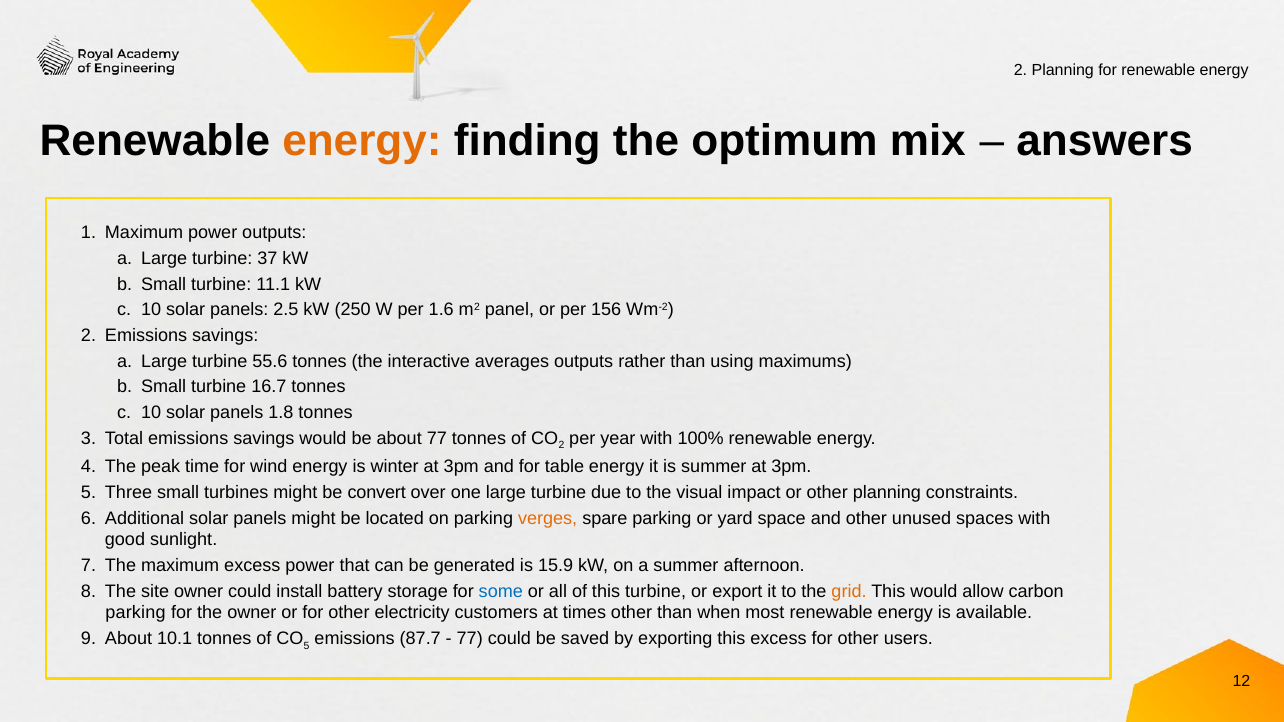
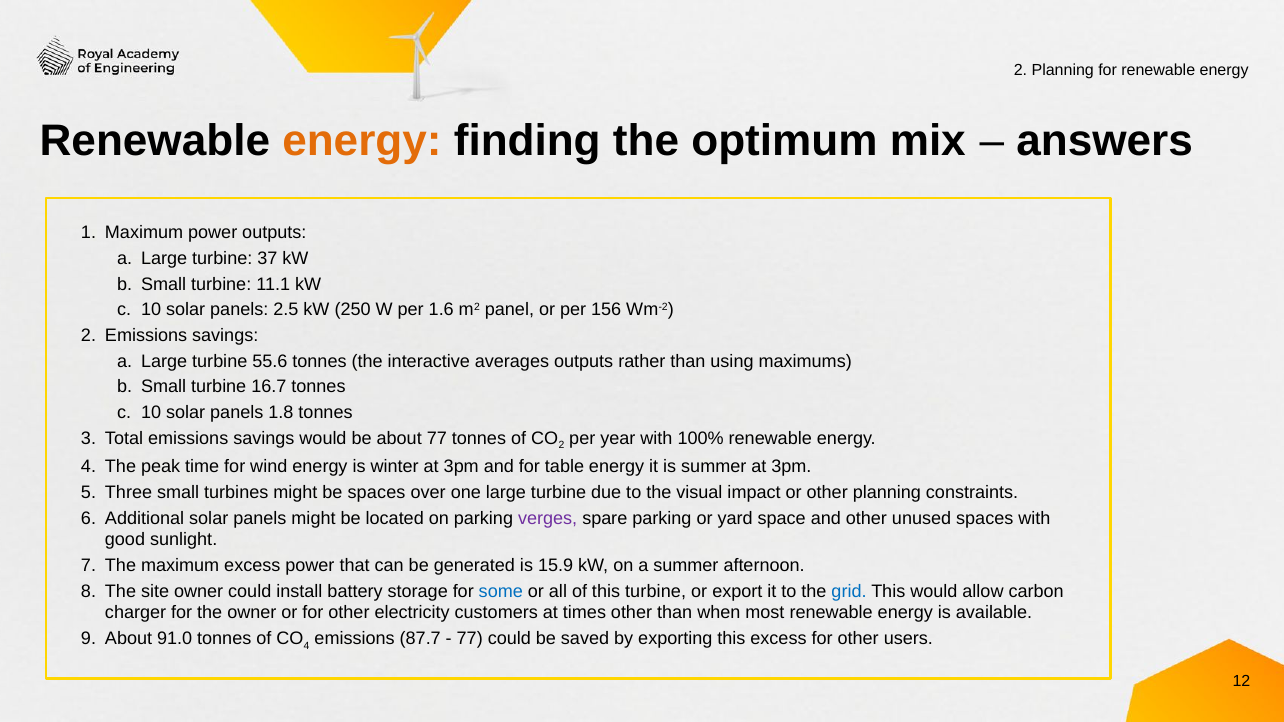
be convert: convert -> spaces (376, 493)
verges colour: orange -> purple (548, 518)
grid colour: orange -> blue (849, 591)
parking: parking -> charger (136, 613)
10.1: 10.1 -> 91.0 (175, 639)
5: 5 -> 4 (307, 646)
